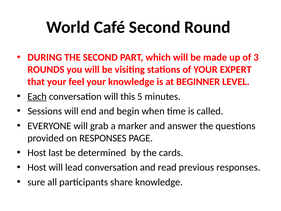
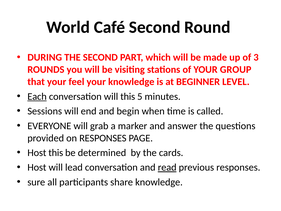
EXPERT: EXPERT -> GROUP (236, 70)
Host last: last -> this (56, 153)
read underline: none -> present (167, 167)
